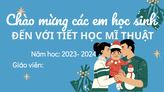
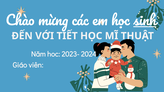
sinh underline: none -> present (145, 21)
